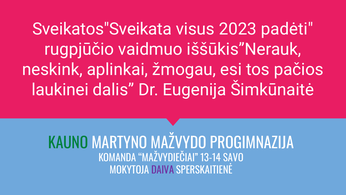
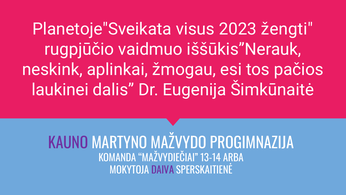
Sveikatos"Sveikata: Sveikatos"Sveikata -> Planetoje"Sveikata (102, 29)
padėti: padėti -> žengti (287, 29)
KAUNO colour: green -> purple (68, 143)
SAVO: SAVO -> ARBA (233, 158)
